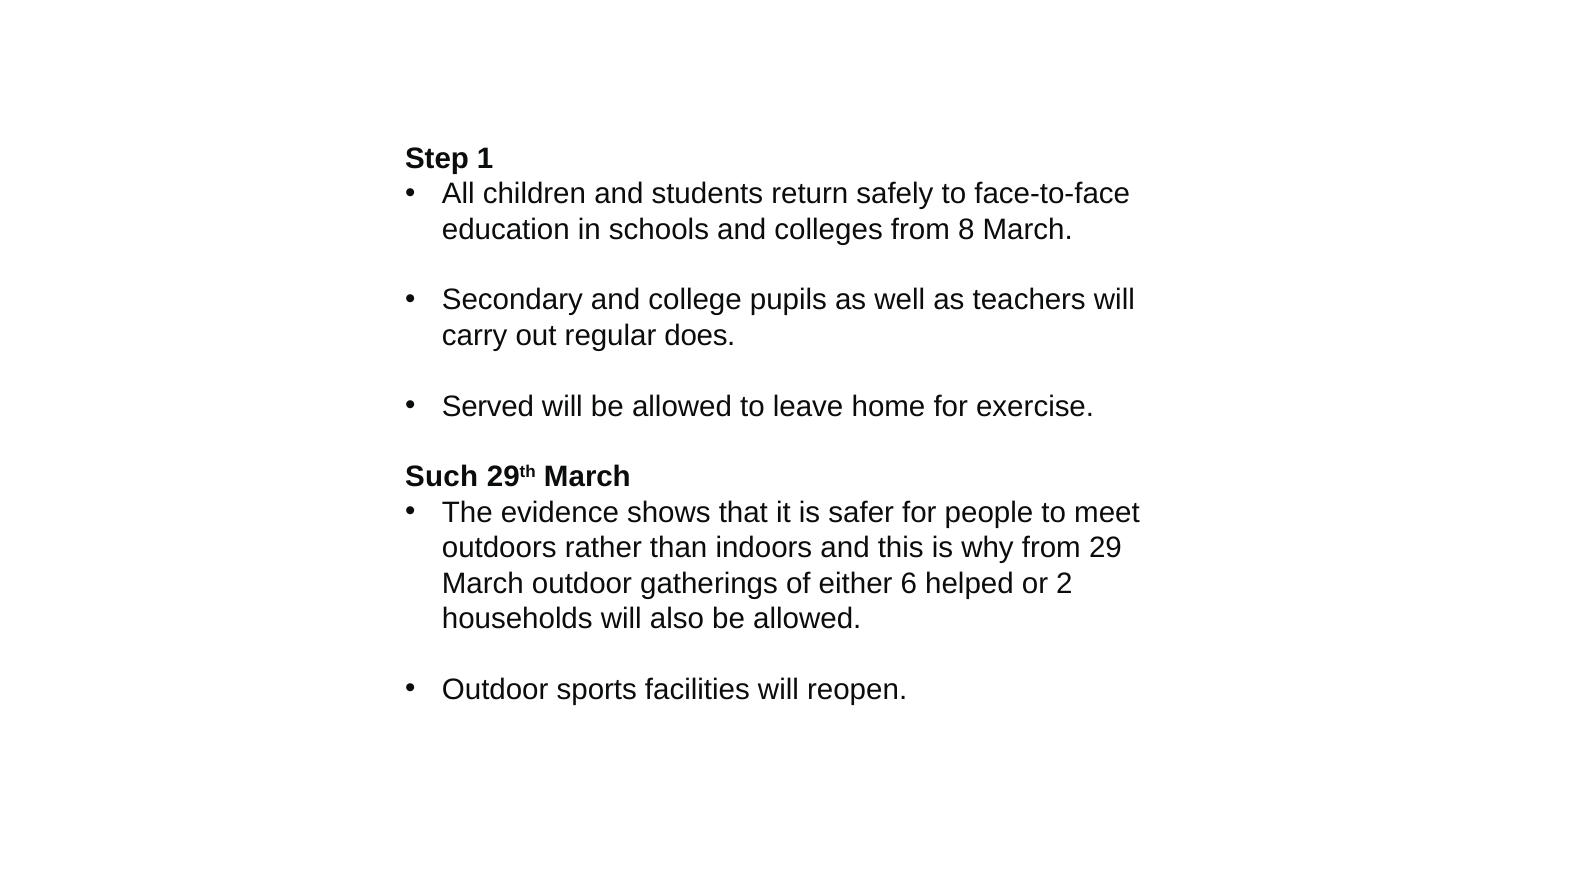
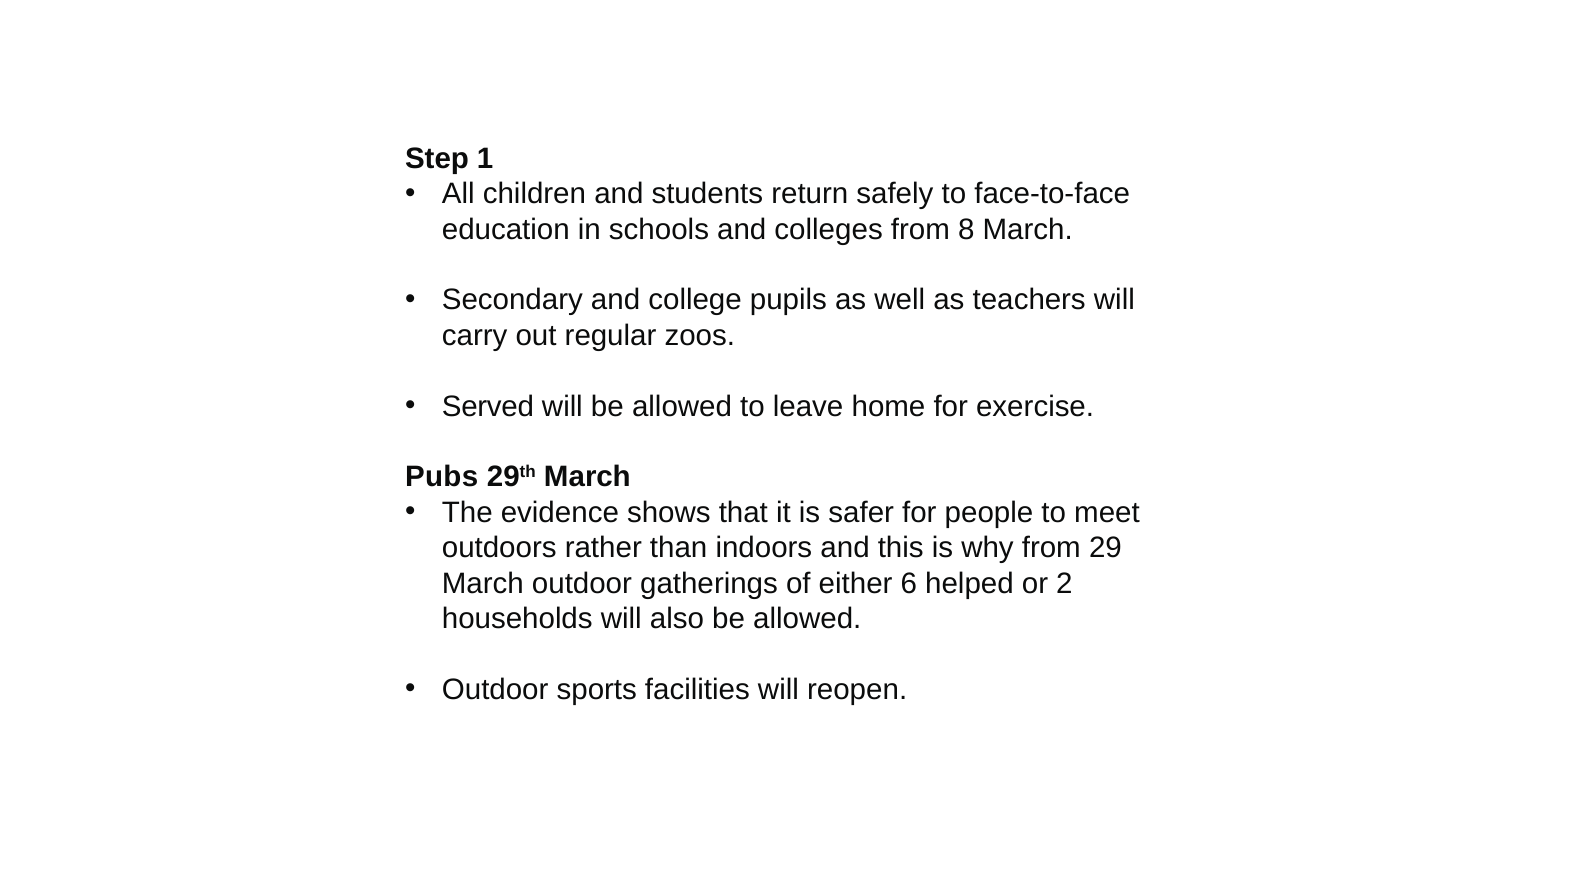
does: does -> zoos (700, 336)
Such: Such -> Pubs (442, 477)
